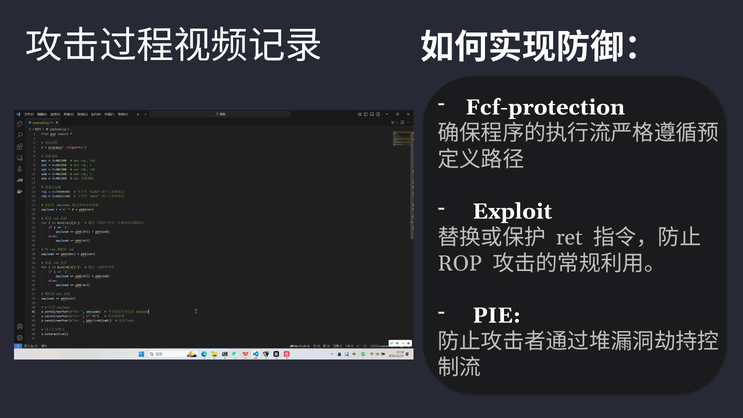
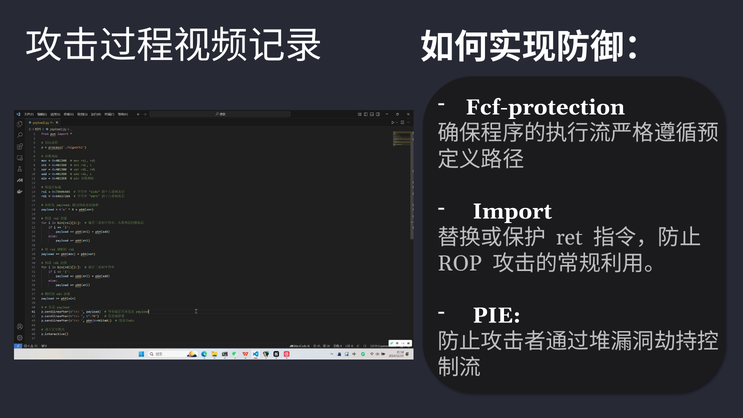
Exploit: Exploit -> Import (512, 211)
